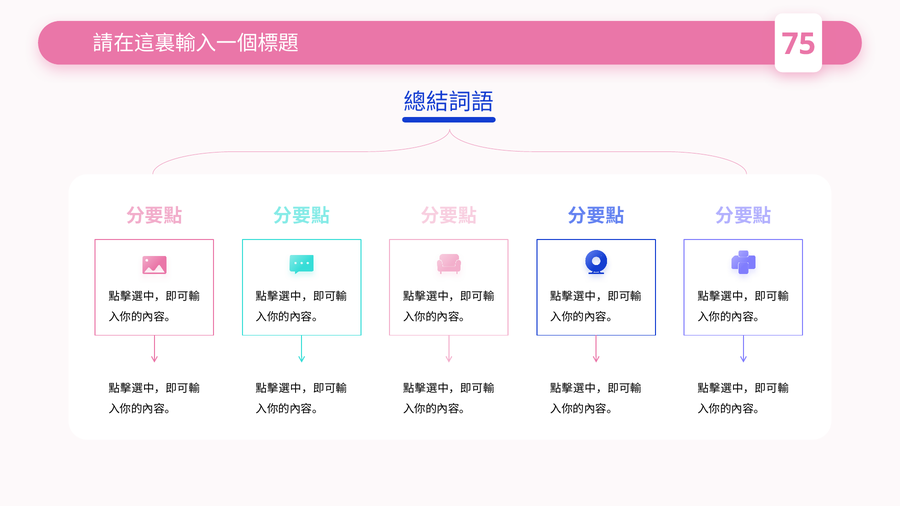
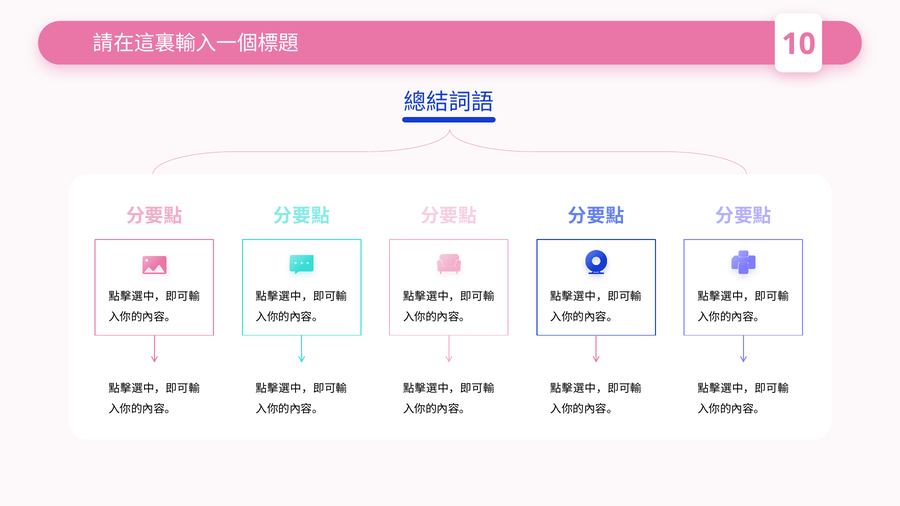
75: 75 -> 10 (799, 44)
